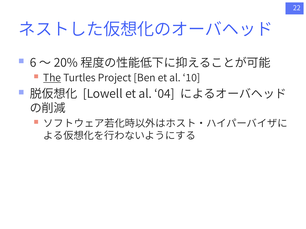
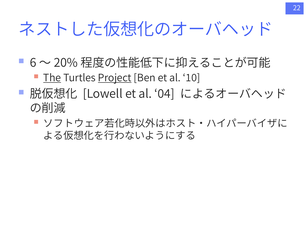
Project underline: none -> present (115, 78)
